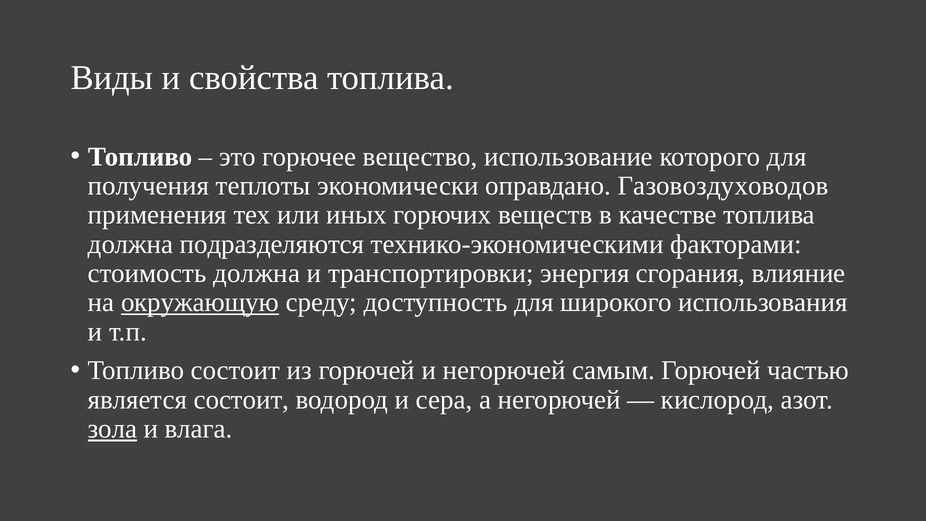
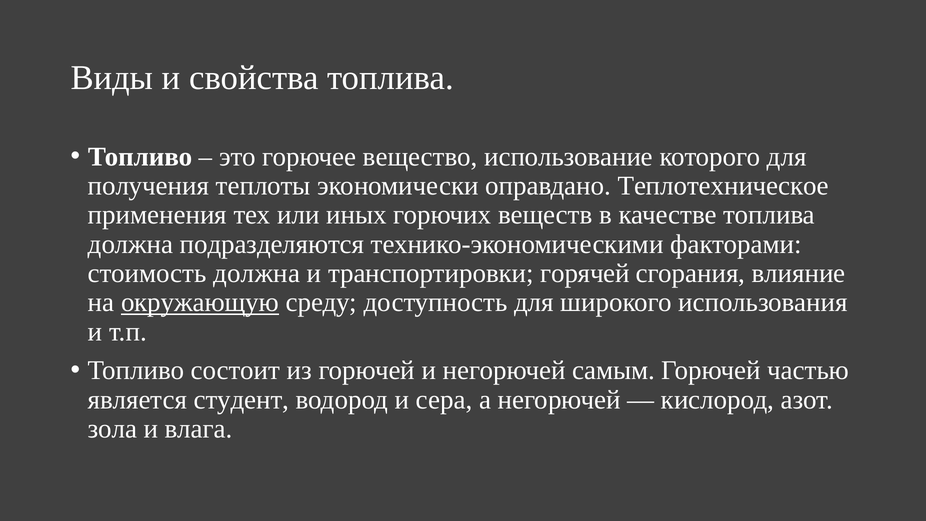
Газовоздуховодов: Газовоздуховодов -> Теплотехническое (723, 186)
энергия: энергия -> горячей (585, 273)
является состоит: состоит -> студент (241, 400)
зола underline: present -> none (113, 429)
